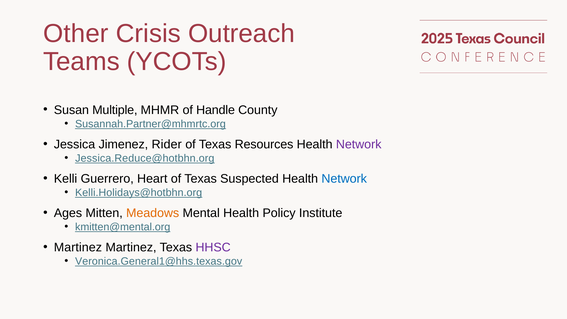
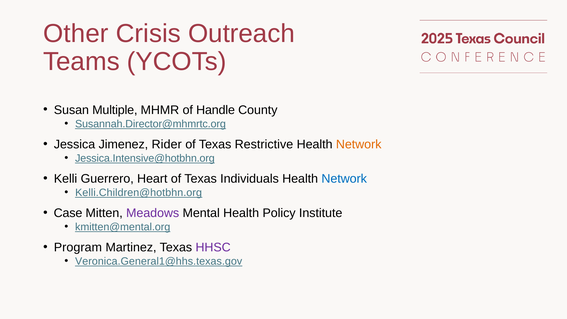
Susannah.Partner@mhmrtc.org: Susannah.Partner@mhmrtc.org -> Susannah.Director@mhmrtc.org (150, 124)
Resources: Resources -> Restrictive (264, 144)
Network colour: purple -> orange (359, 144)
Jessica.Reduce@hotbhn.org: Jessica.Reduce@hotbhn.org -> Jessica.Intensive@hotbhn.org (145, 158)
Suspected: Suspected -> Individuals (250, 179)
Kelli.Holidays@hotbhn.org: Kelli.Holidays@hotbhn.org -> Kelli.Children@hotbhn.org (139, 193)
Ages: Ages -> Case (68, 213)
Meadows colour: orange -> purple (153, 213)
Martinez: Martinez -> Program (78, 247)
